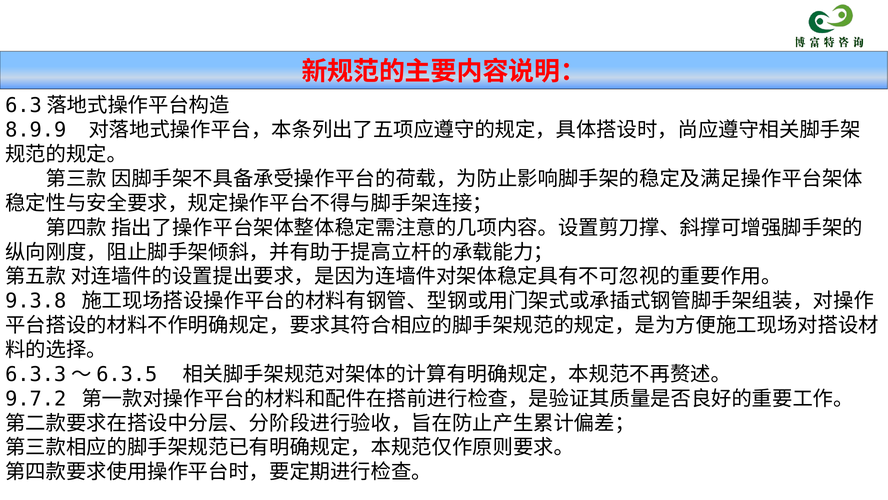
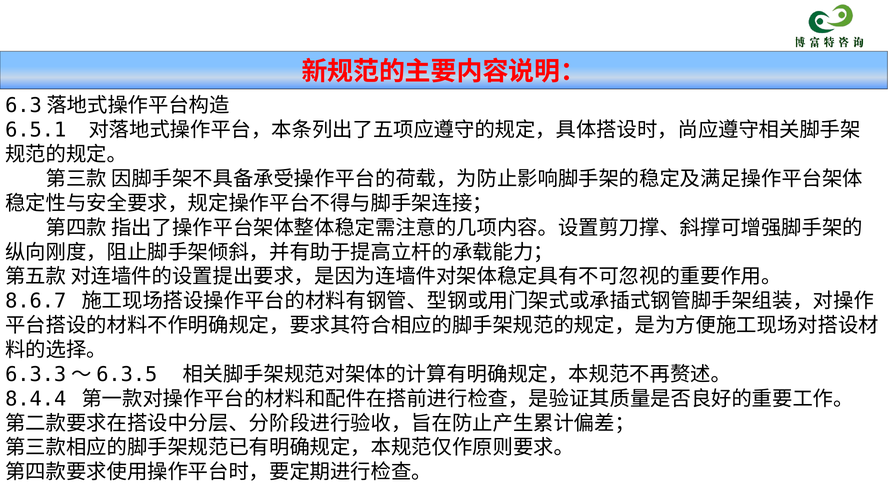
8.9.9: 8.9.9 -> 6.5.1 (36, 130)
9.3.8: 9.3.8 -> 8.6.7 (36, 301)
9.7.2: 9.7.2 -> 8.4.4 (36, 398)
